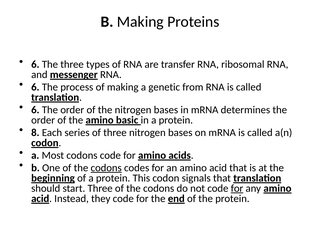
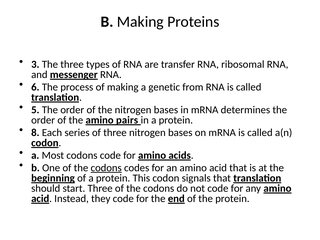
6: 6 -> 3 (35, 64)
6: 6 -> 5 (35, 110)
basic: basic -> pairs (127, 120)
for underline: present -> none (237, 188)
